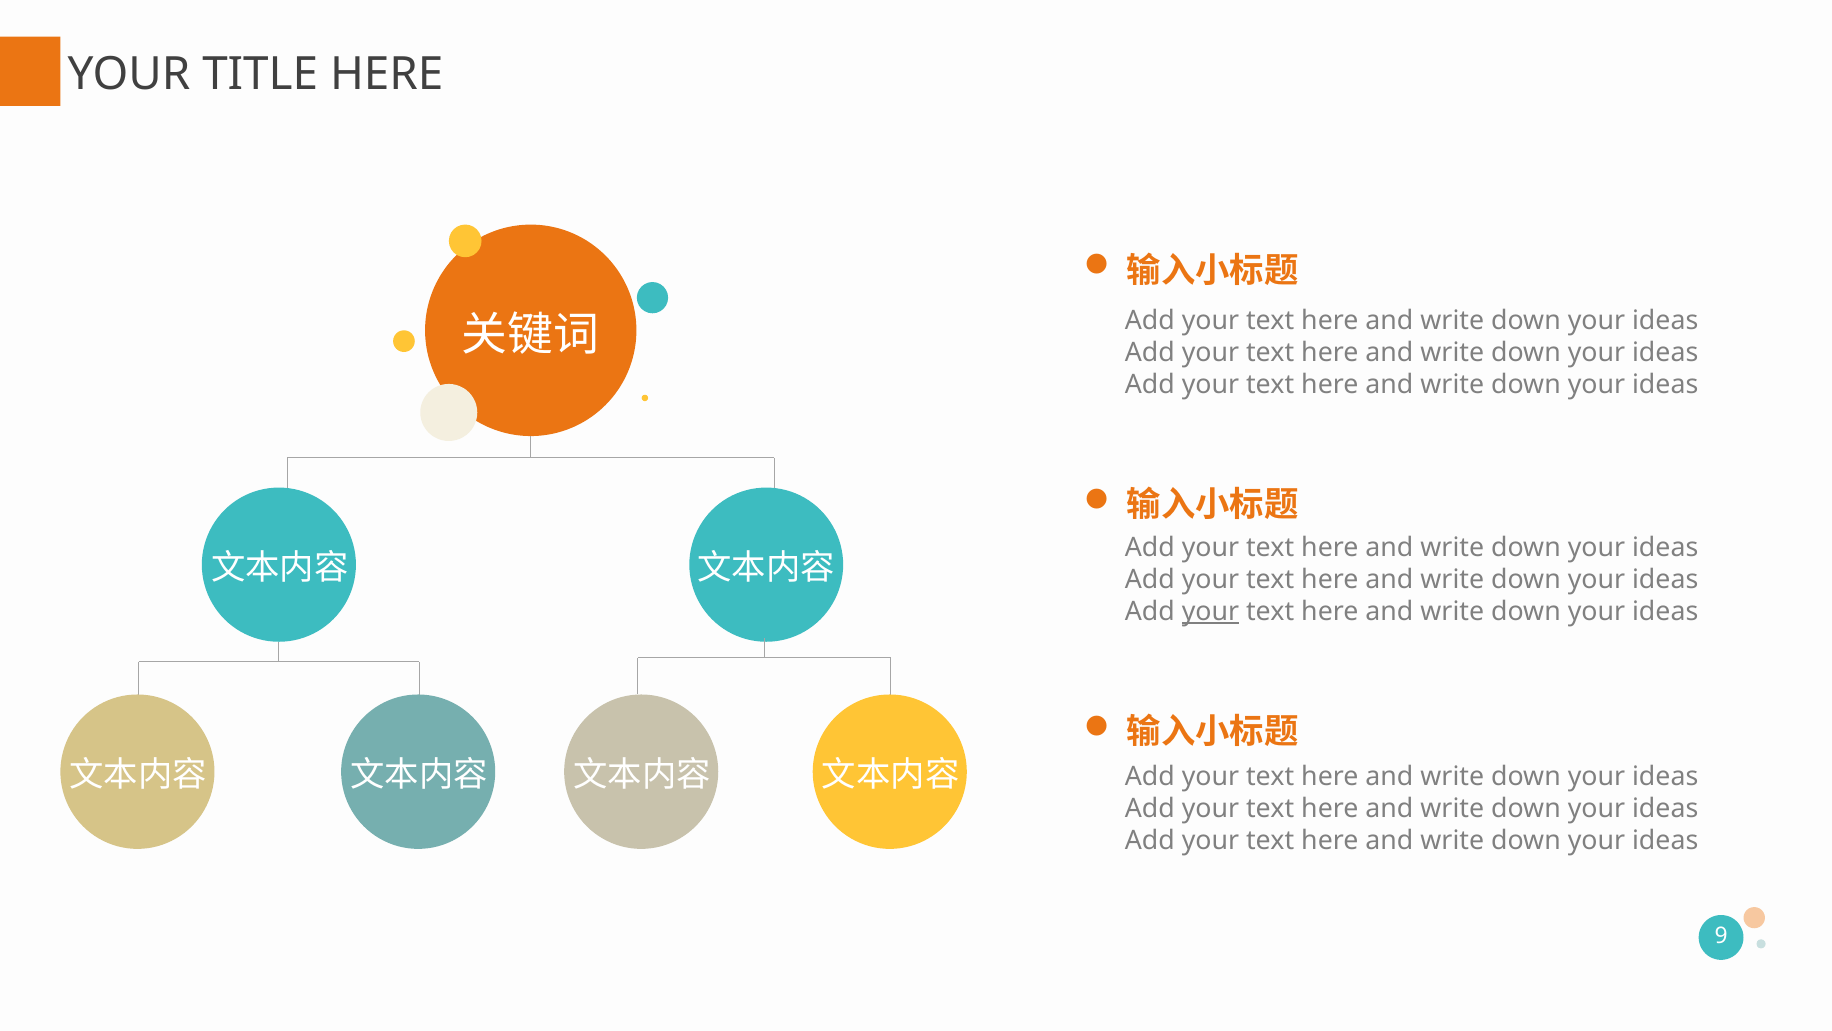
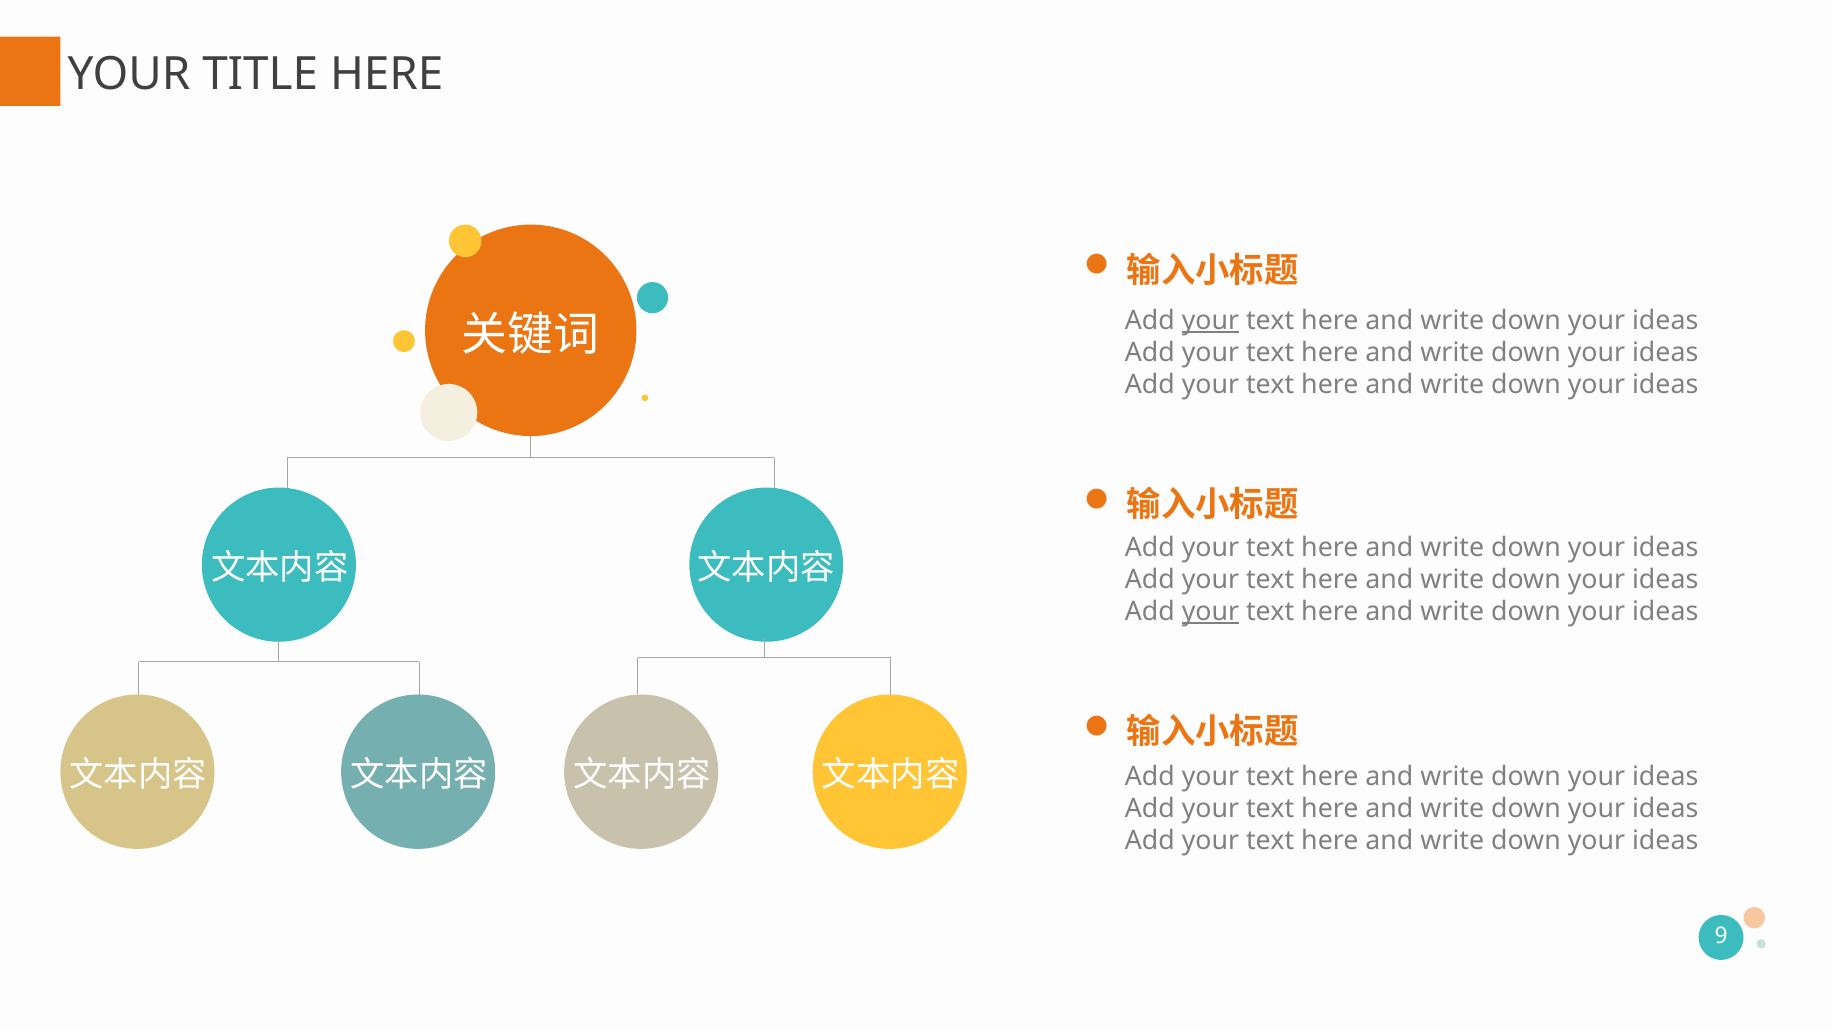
your underline: none -> present (1210, 320)
